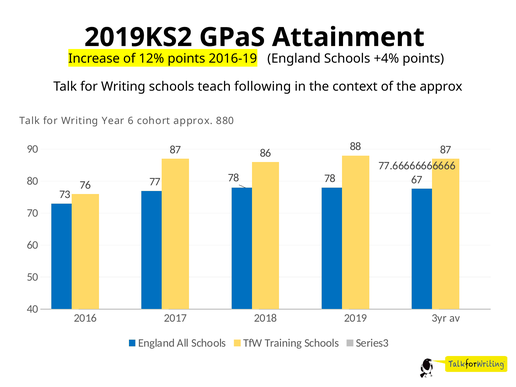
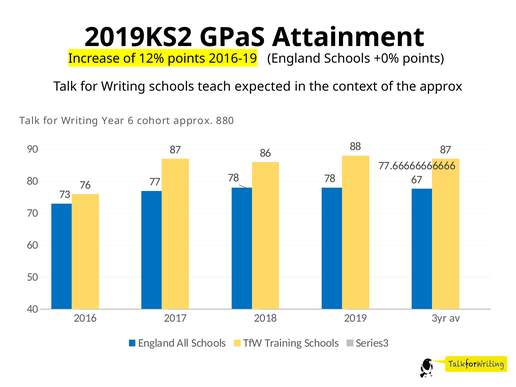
+4%: +4% -> +0% (386, 59)
following: following -> expected (263, 87)
